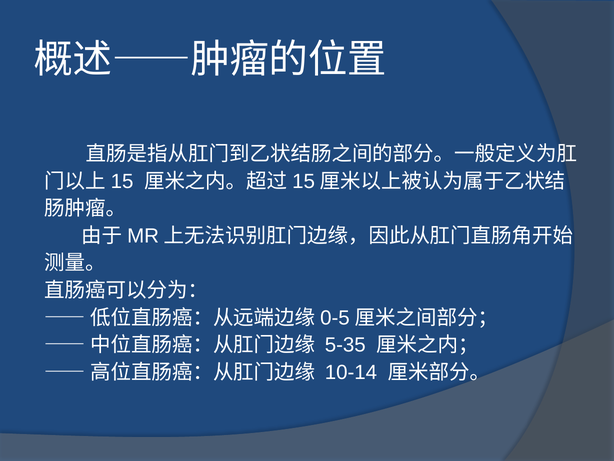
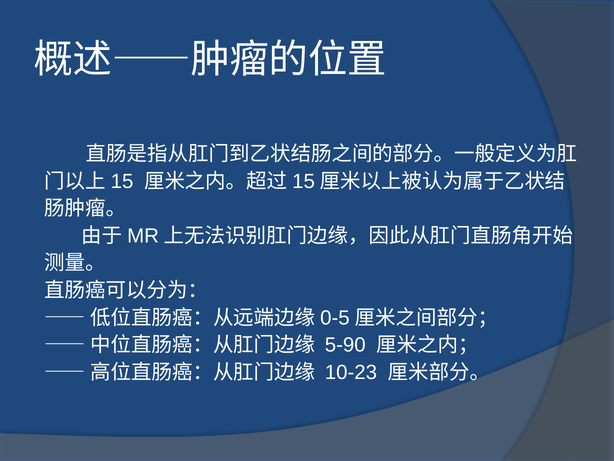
5-35: 5-35 -> 5-90 (345, 345)
10-14: 10-14 -> 10-23 (351, 372)
